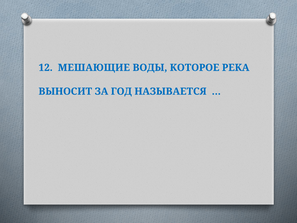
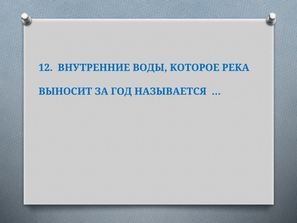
МЕШАЮЩИЕ: МЕШАЮЩИЕ -> ВНУТРЕННИЕ (94, 68)
